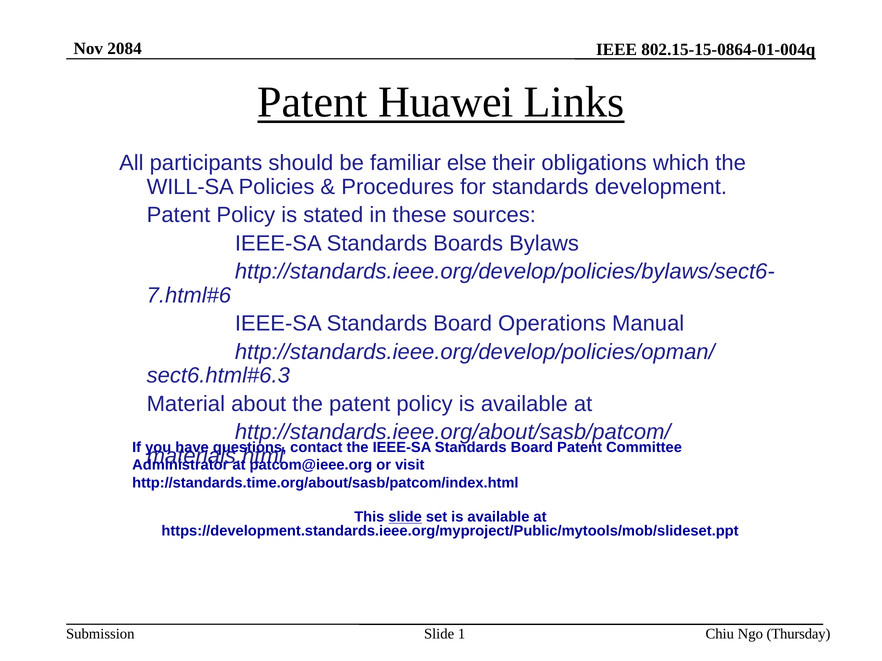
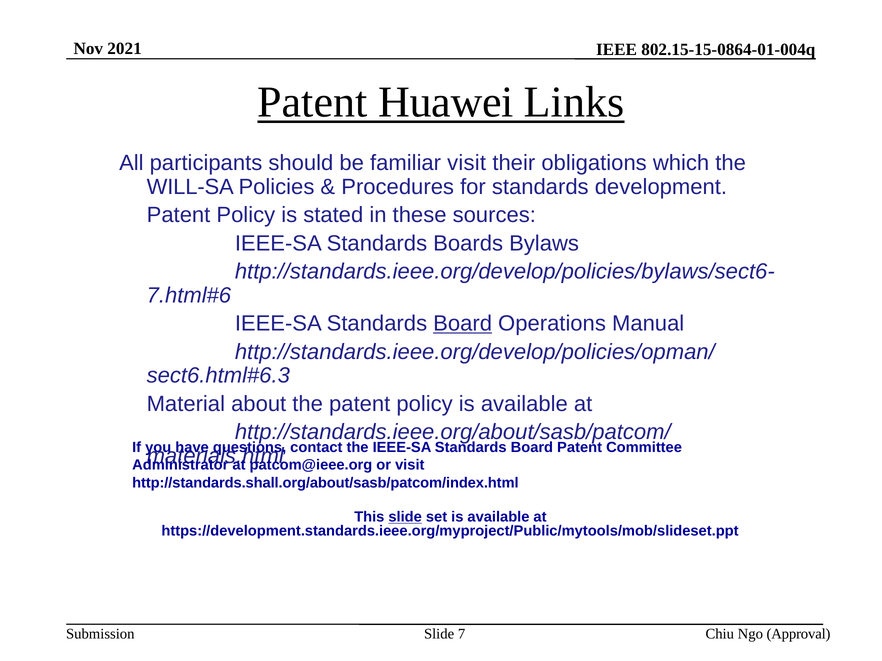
2084: 2084 -> 2021 (125, 48)
familiar else: else -> visit (467, 163)
Board underline: none -> present (463, 324)
http://standards.time.org/about/sasb/patcom/index.html: http://standards.time.org/about/sasb/patcom/index.html -> http://standards.shall.org/about/sasb/patcom/index.html (325, 483)
1: 1 -> 7 (462, 634)
Thursday: Thursday -> Approval (798, 634)
